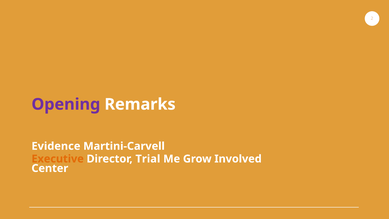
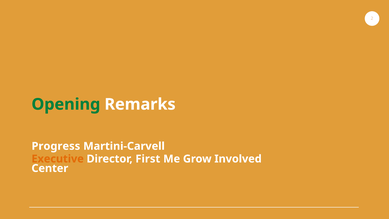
Opening colour: purple -> green (66, 104)
Evidence: Evidence -> Progress (56, 146)
Trial: Trial -> First (148, 159)
